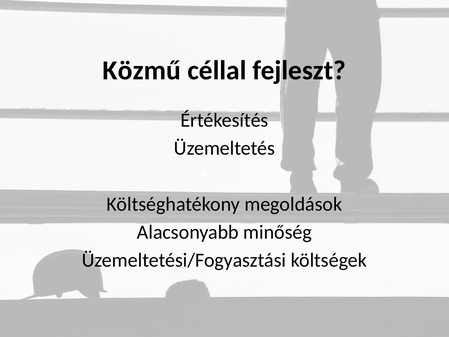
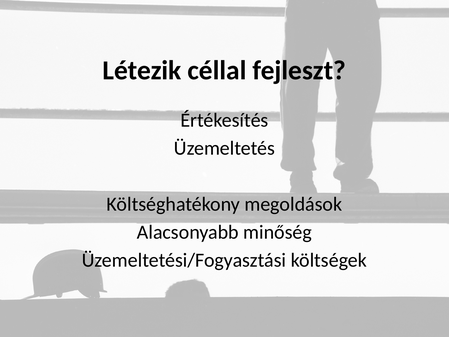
Közmű: Közmű -> Létezik (142, 70)
